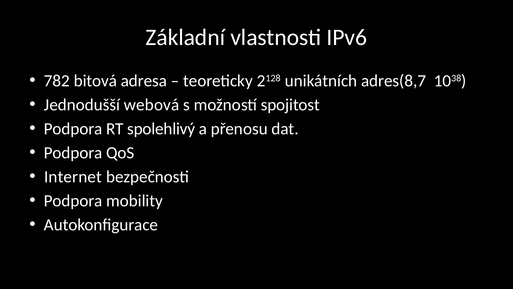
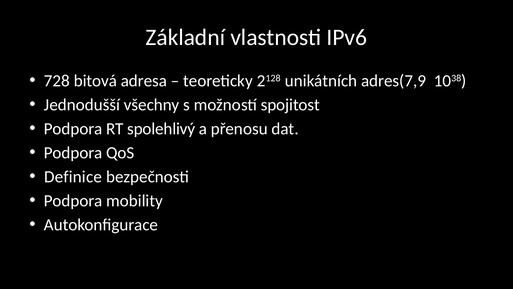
782: 782 -> 728 (57, 81)
adres(8,7: adres(8,7 -> adres(7,9 (394, 81)
webová: webová -> všechny (152, 105)
Internet: Internet -> Definice (73, 177)
